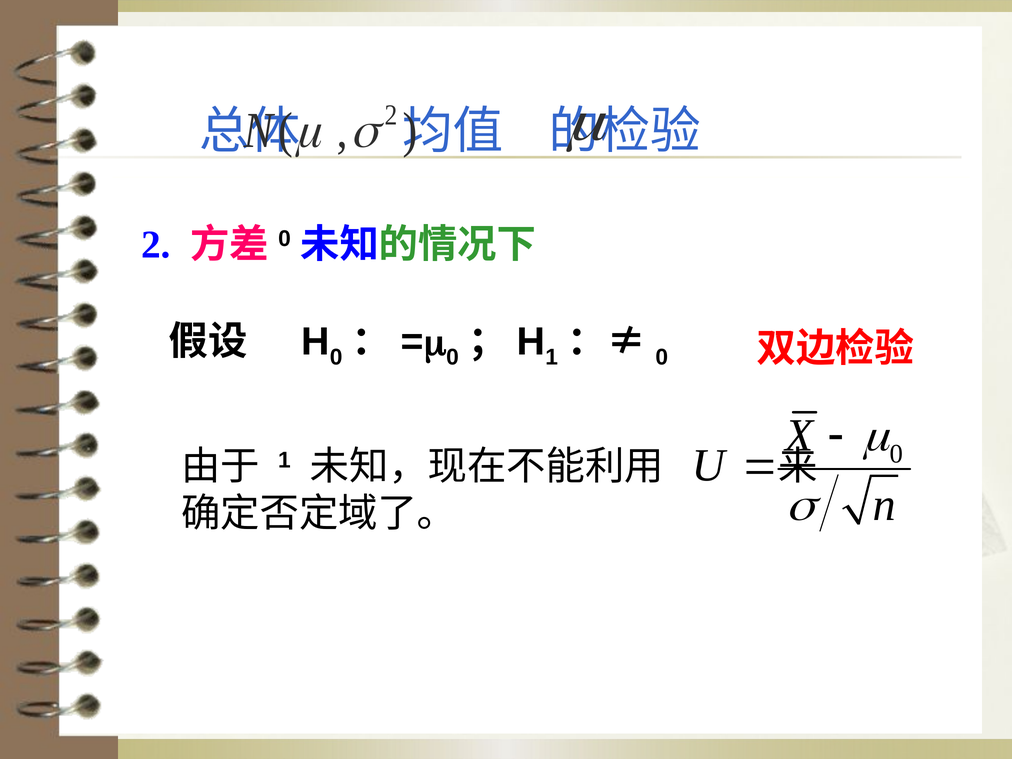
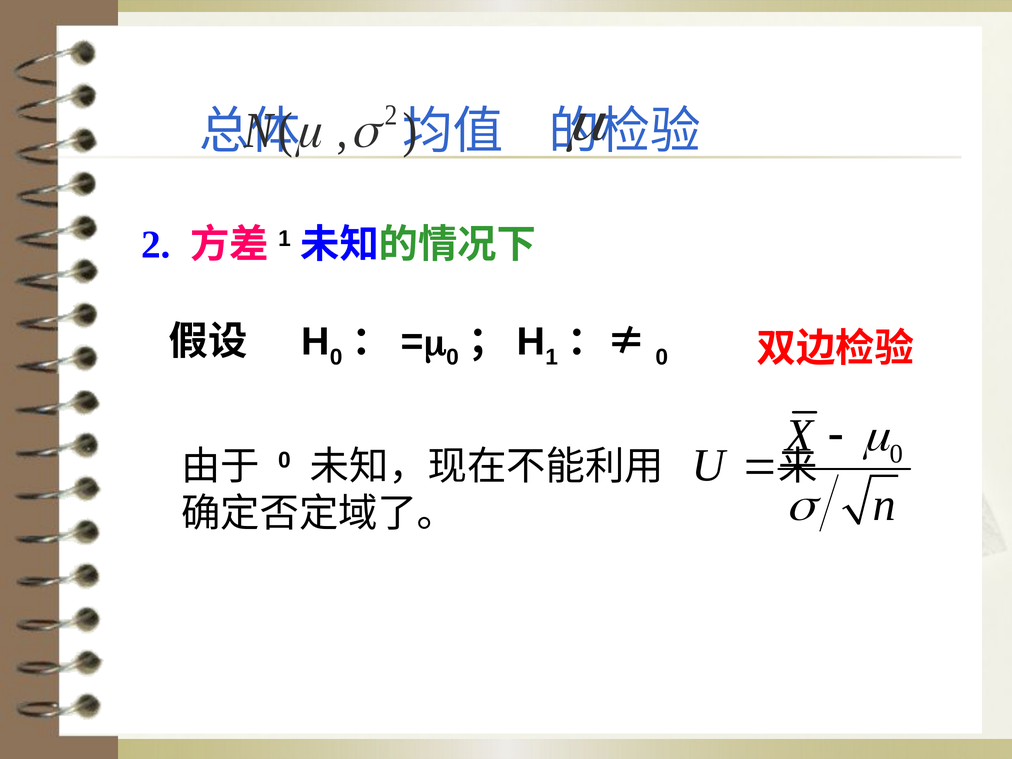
0: 0 -> 1 (284, 239)
1: 1 -> 0 (284, 460)
